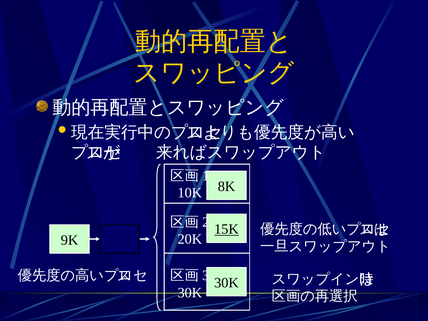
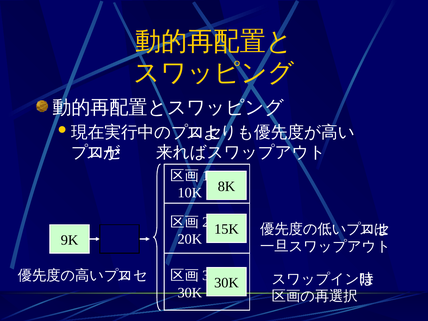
15K underline: present -> none (226, 229)
